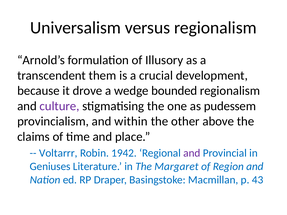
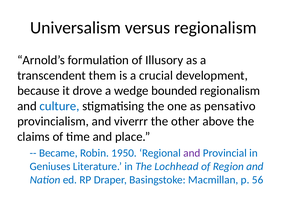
culture colour: purple -> blue (60, 106)
pudessem: pudessem -> pensativo (230, 106)
within: within -> viverrr (131, 121)
Voltarrr: Voltarrr -> Became (58, 153)
1942: 1942 -> 1950 (124, 153)
Margaret: Margaret -> Lochhead (176, 167)
43: 43 -> 56 (258, 180)
